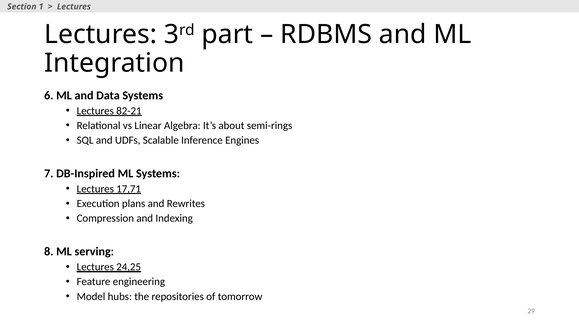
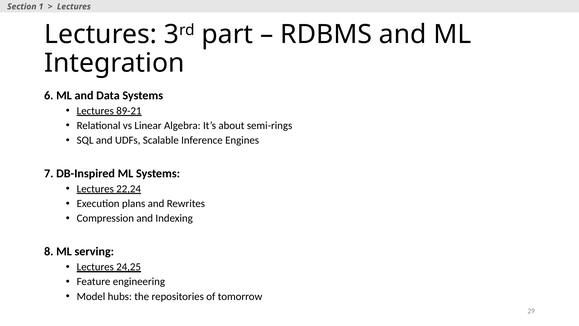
82-21: 82-21 -> 89-21 (129, 111)
17,71: 17,71 -> 22,24 (129, 189)
